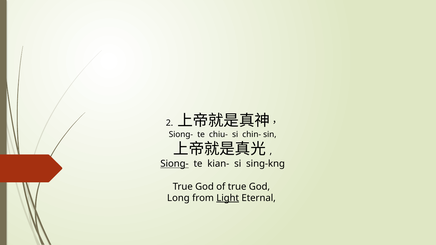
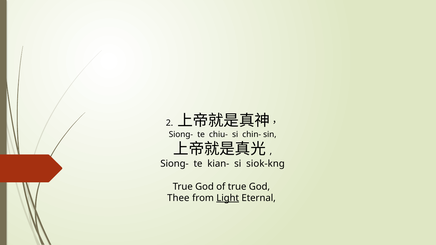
Siong- underline: present -> none (175, 164)
sing-kng: sing-kng -> siok-kng (265, 164)
Long: Long -> Thee (178, 198)
